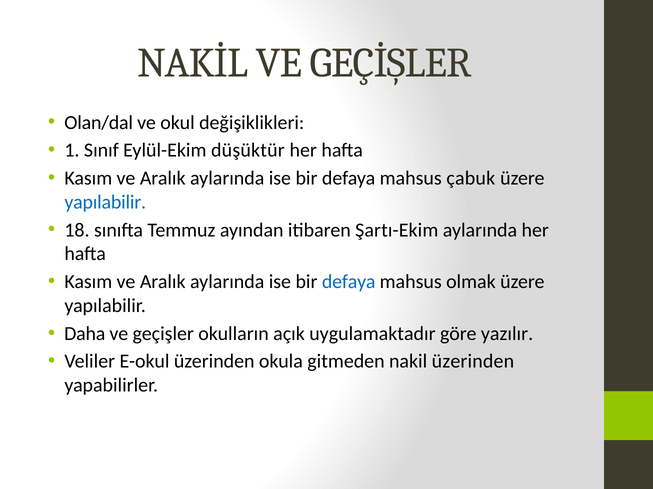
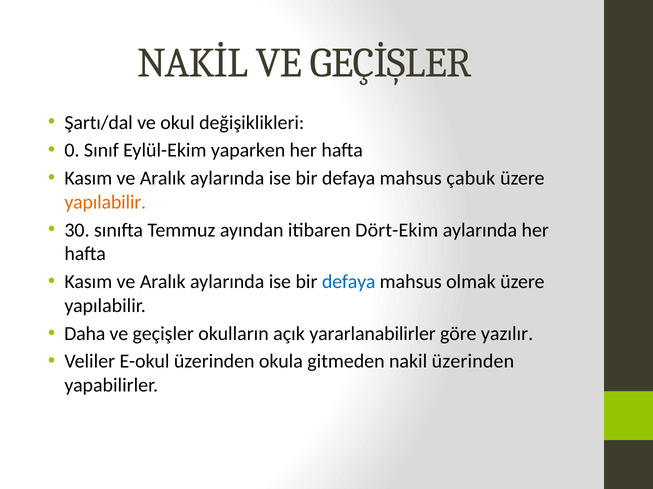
Olan/dal: Olan/dal -> Şartı/dal (99, 123)
1: 1 -> 0 (72, 151)
düşüktür: düşüktür -> yaparken (248, 151)
yapılabilir colour: blue -> orange (105, 202)
18: 18 -> 30 (77, 230)
Şartı-Ekim: Şartı-Ekim -> Dört-Ekim (397, 230)
uygulamaktadır: uygulamaktadır -> yararlanabilirler (373, 334)
